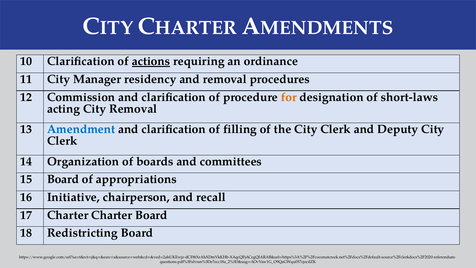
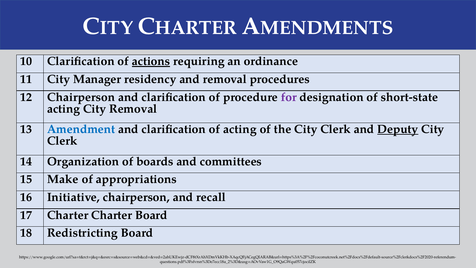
12 Commission: Commission -> Chairperson (81, 97)
for colour: orange -> purple (289, 97)
short-laws: short-laws -> short-state (410, 97)
of filling: filling -> acting (240, 129)
Deputy underline: none -> present (398, 129)
15 Board: Board -> Make (63, 179)
